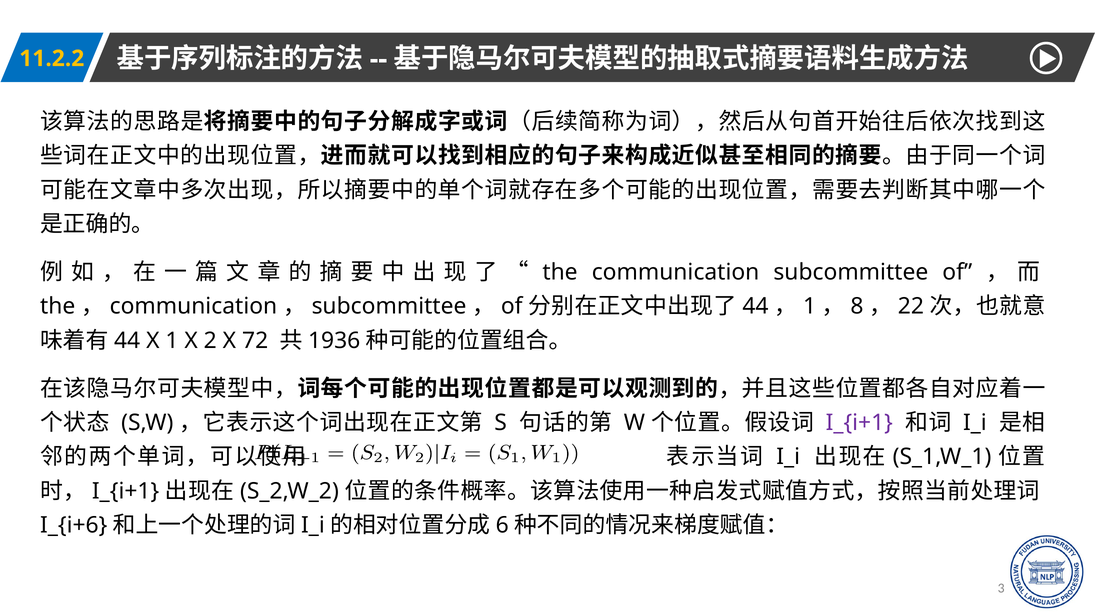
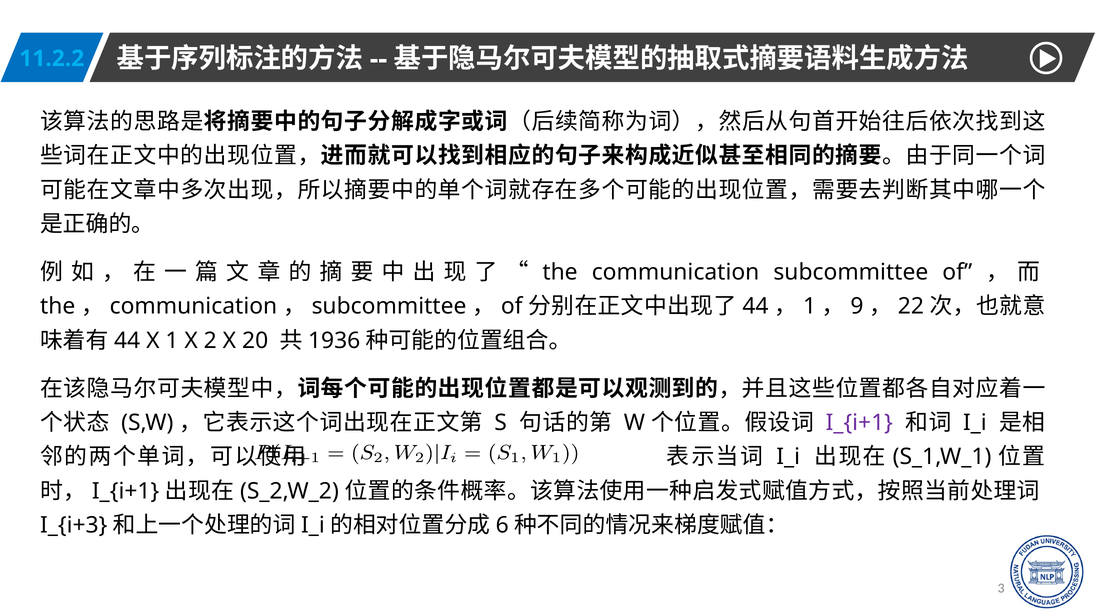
11.2.2 colour: yellow -> light blue (52, 58)
8: 8 -> 9 (857, 306)
72: 72 -> 20 (255, 341)
I_{i+6: I_{i+6 -> I_{i+3 (74, 525)
